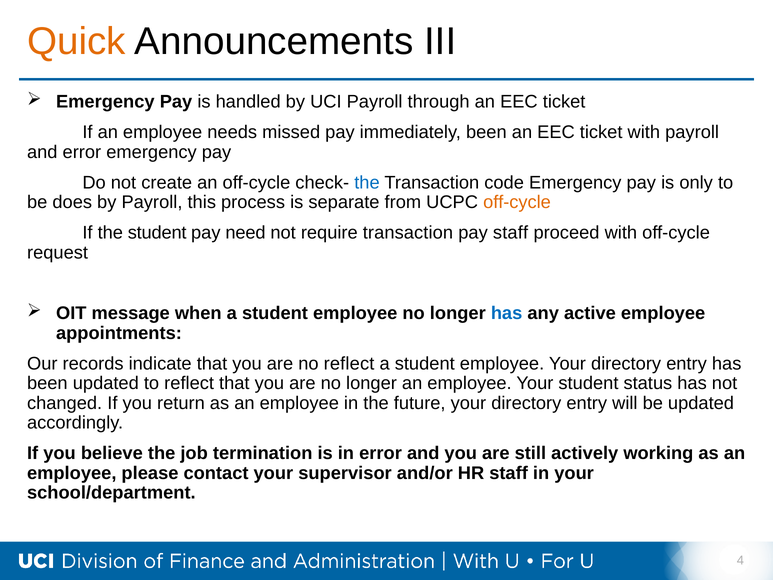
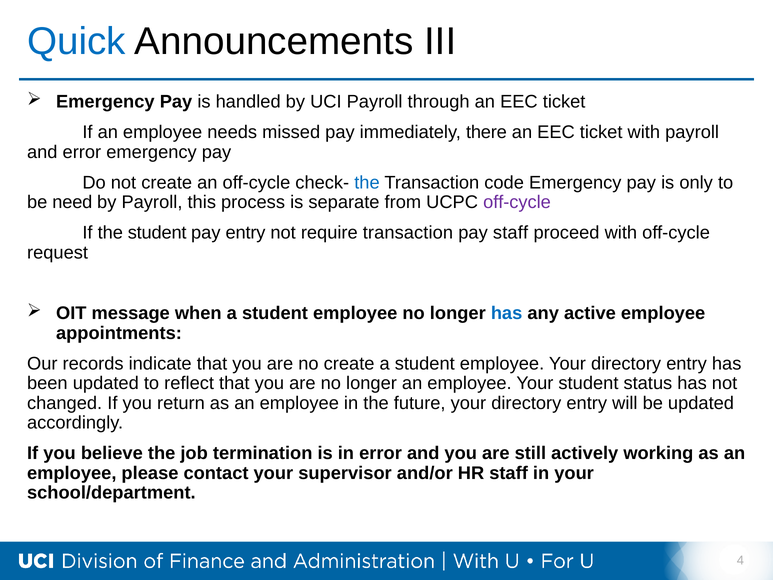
Quick colour: orange -> blue (76, 42)
immediately been: been -> there (486, 132)
does: does -> need (72, 202)
off-cycle colour: orange -> purple (517, 202)
pay need: need -> entry (246, 233)
no reflect: reflect -> create (349, 363)
